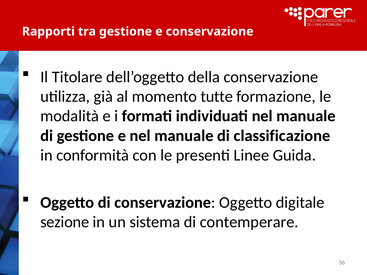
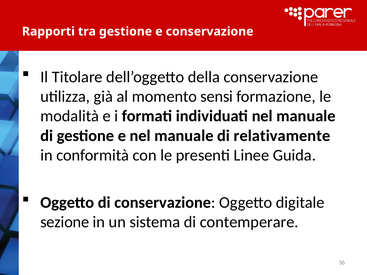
tutte: tutte -> sensi (217, 97)
classificazione: classificazione -> relativamente (282, 136)
